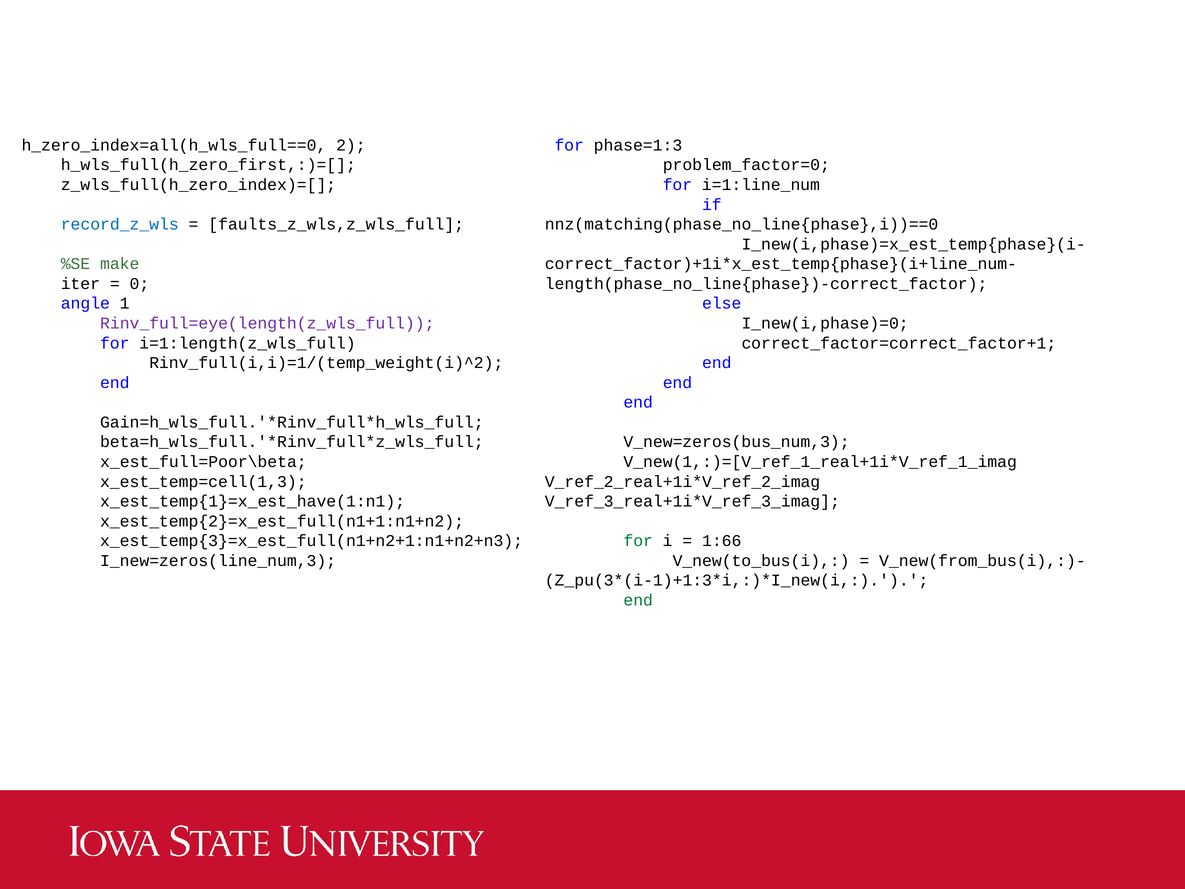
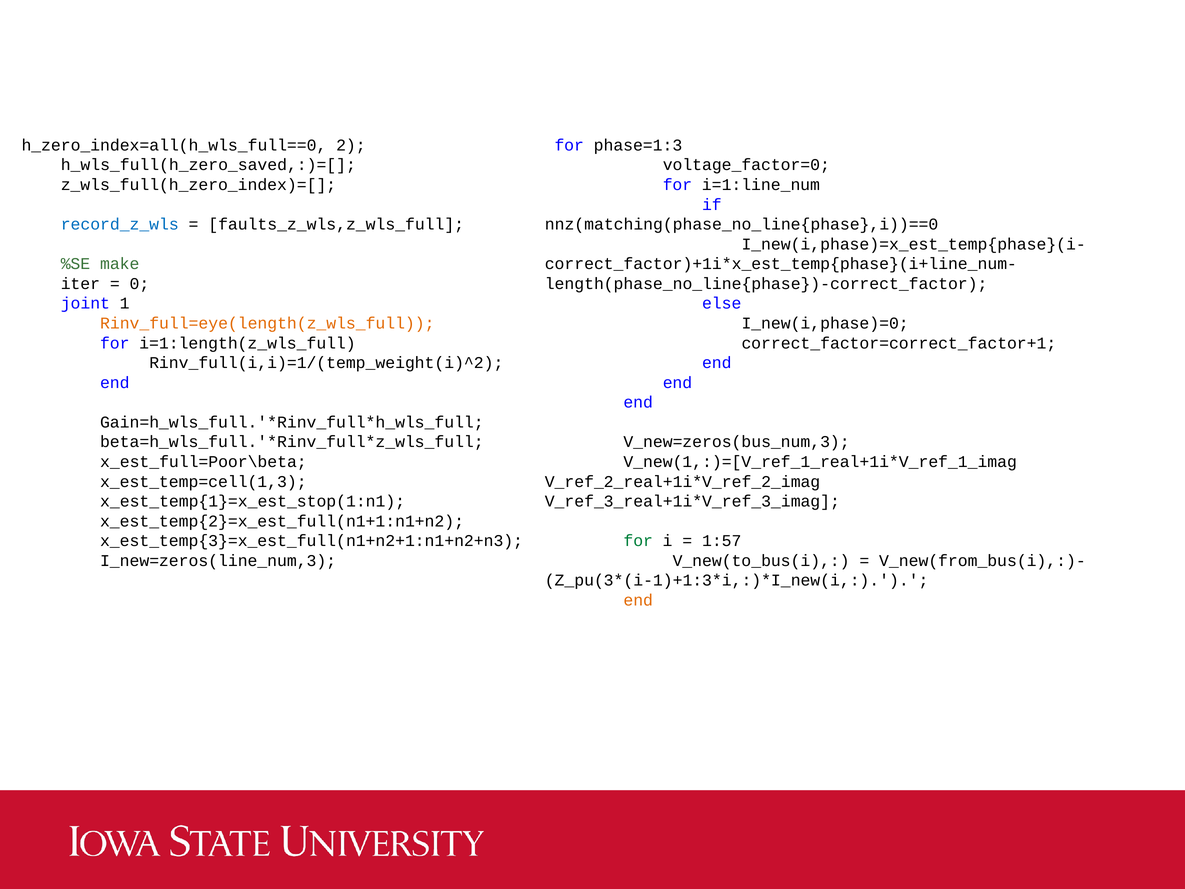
h_wls_full(h_zero_first,:)=[: h_wls_full(h_zero_first,:)=[ -> h_wls_full(h_zero_saved,:)=[ (208, 165)
problem_factor=0: problem_factor=0 -> voltage_factor=0 (746, 165)
angle: angle -> joint (85, 303)
Rinv_full=eye(length(z_wls_full colour: purple -> orange (267, 323)
x_est_temp{1}=x_est_have(1:n1: x_est_temp{1}=x_est_have(1:n1 -> x_est_temp{1}=x_est_stop(1:n1 (253, 501)
1:66: 1:66 -> 1:57 (722, 541)
end colour: green -> orange (638, 600)
